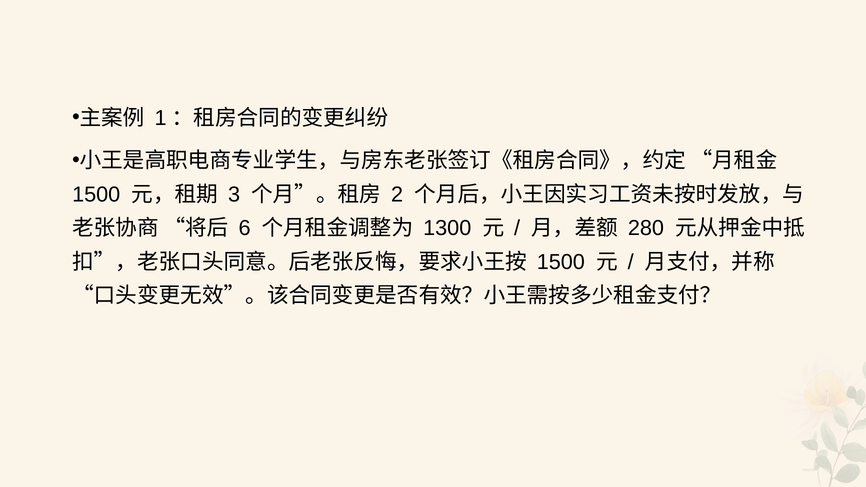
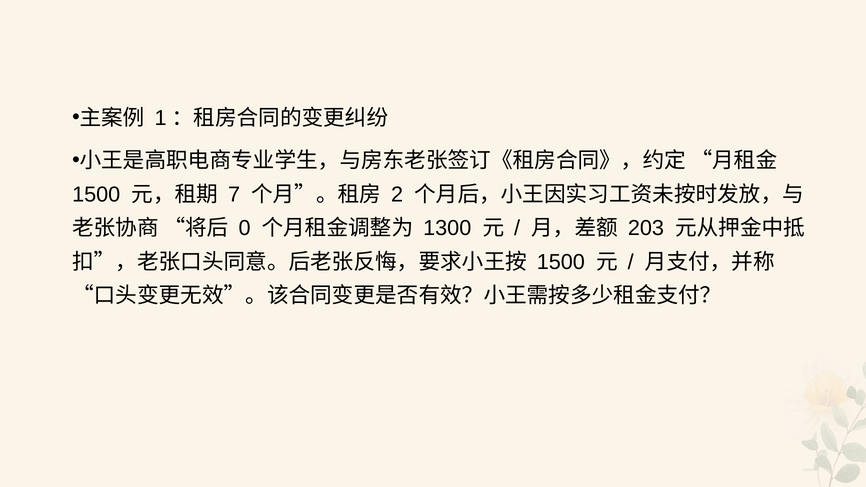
3: 3 -> 7 (234, 195)
6: 6 -> 0 (245, 228)
280: 280 -> 203 (646, 228)
